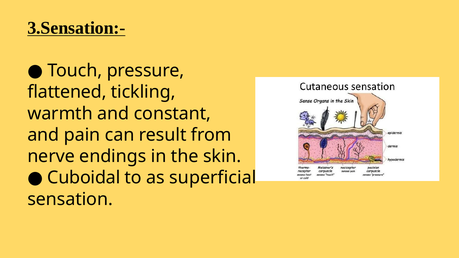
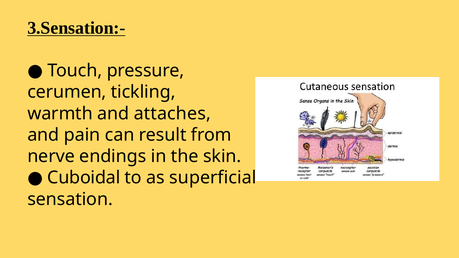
flattened: flattened -> cerumen (67, 92)
constant: constant -> attaches (172, 114)
